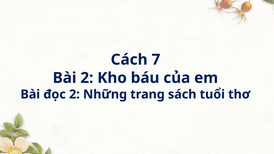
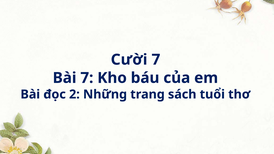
Cách: Cách -> Cười (129, 60)
Bài 2: 2 -> 7 (87, 78)
